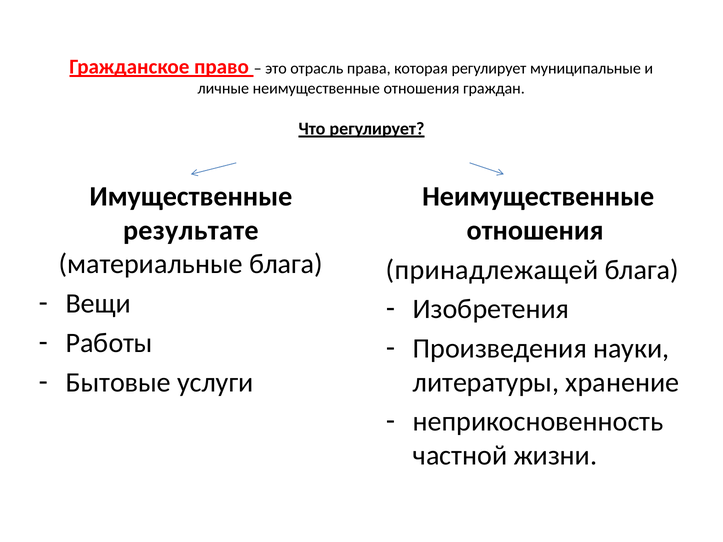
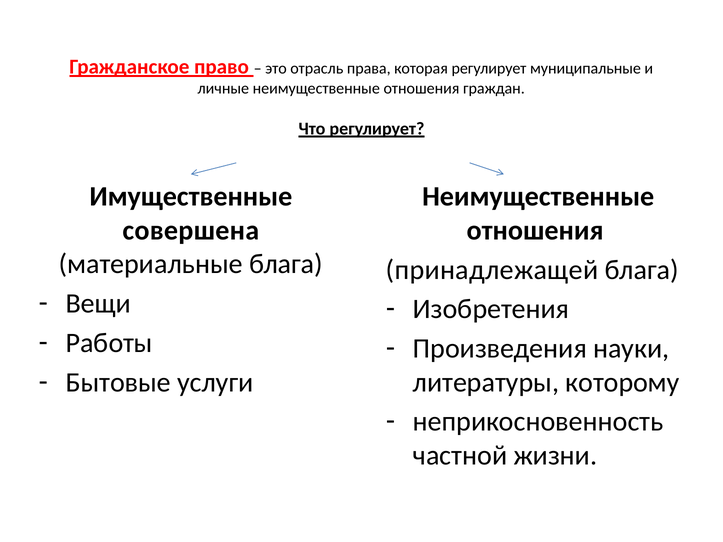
результате: результате -> совершена (191, 231)
хранение: хранение -> которому (623, 383)
